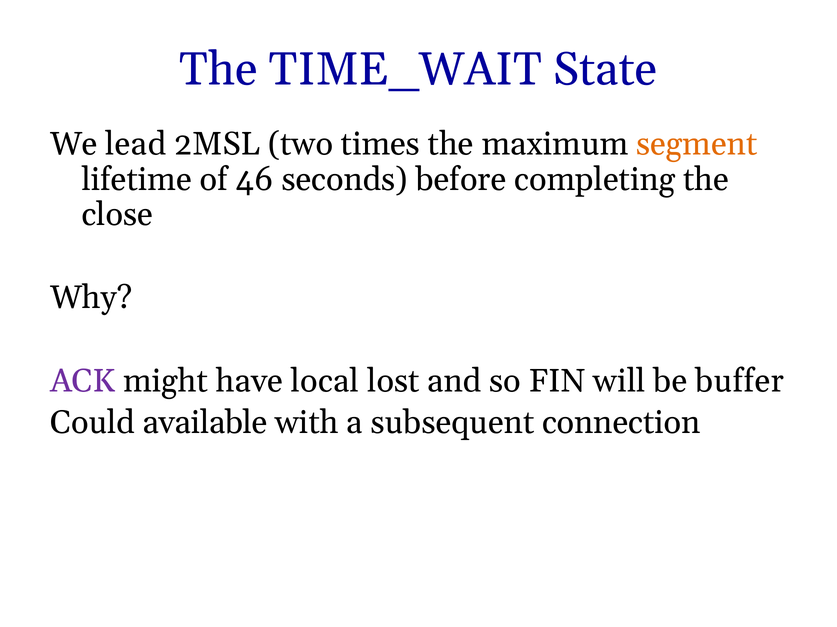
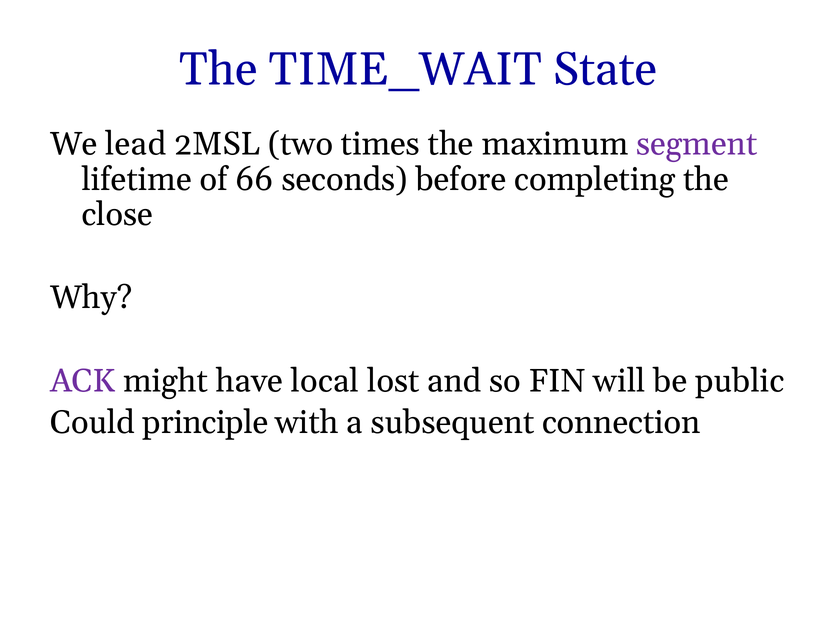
segment colour: orange -> purple (697, 144)
46: 46 -> 66 (254, 180)
buffer: buffer -> public (740, 381)
available: available -> principle (205, 423)
